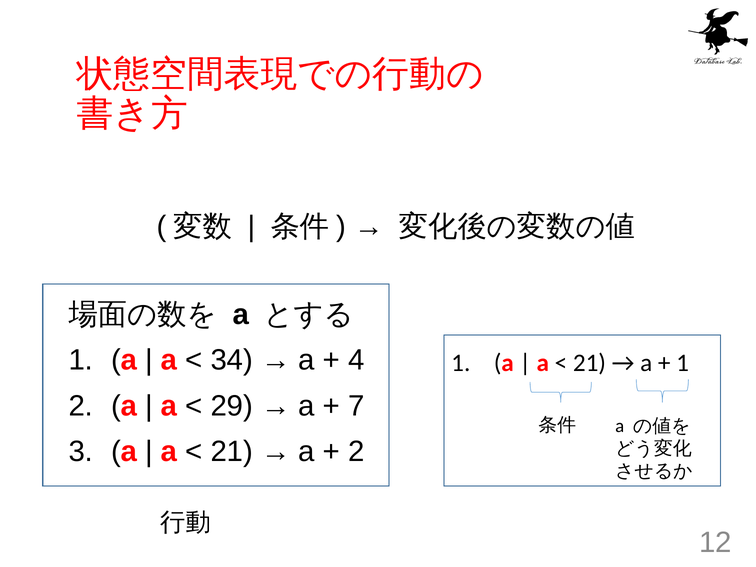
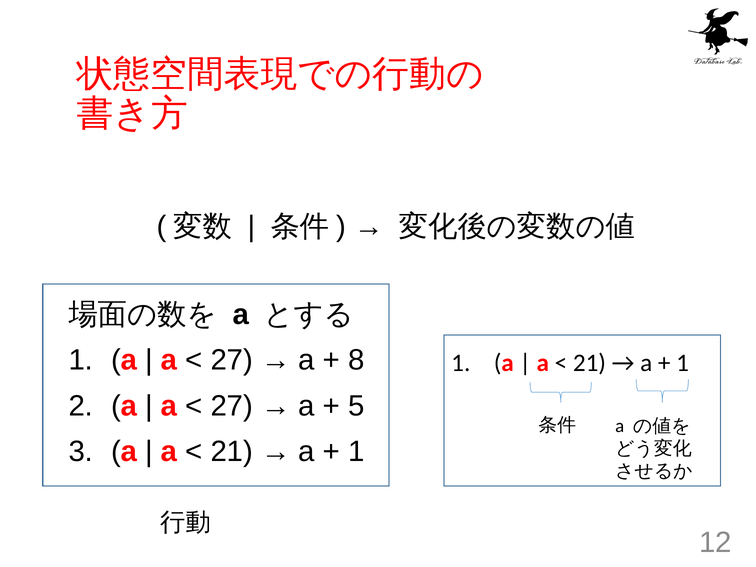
34: 34 -> 27 (232, 360)
4: 4 -> 8 (356, 360)
29: 29 -> 27 (232, 406)
7: 7 -> 5 (356, 406)
2: 2 -> 1 (356, 452)
